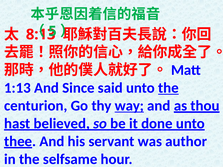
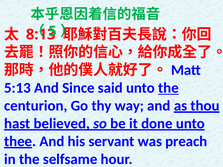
1:13: 1:13 -> 5:13 (17, 88)
way underline: present -> none (129, 106)
author: author -> preach (186, 142)
